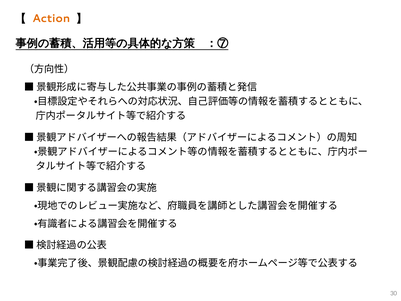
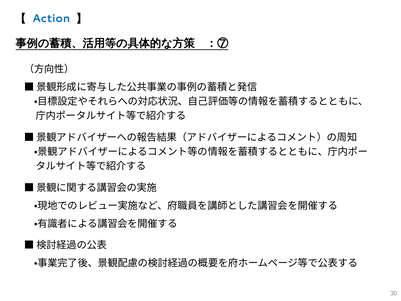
Action colour: orange -> blue (51, 19)
